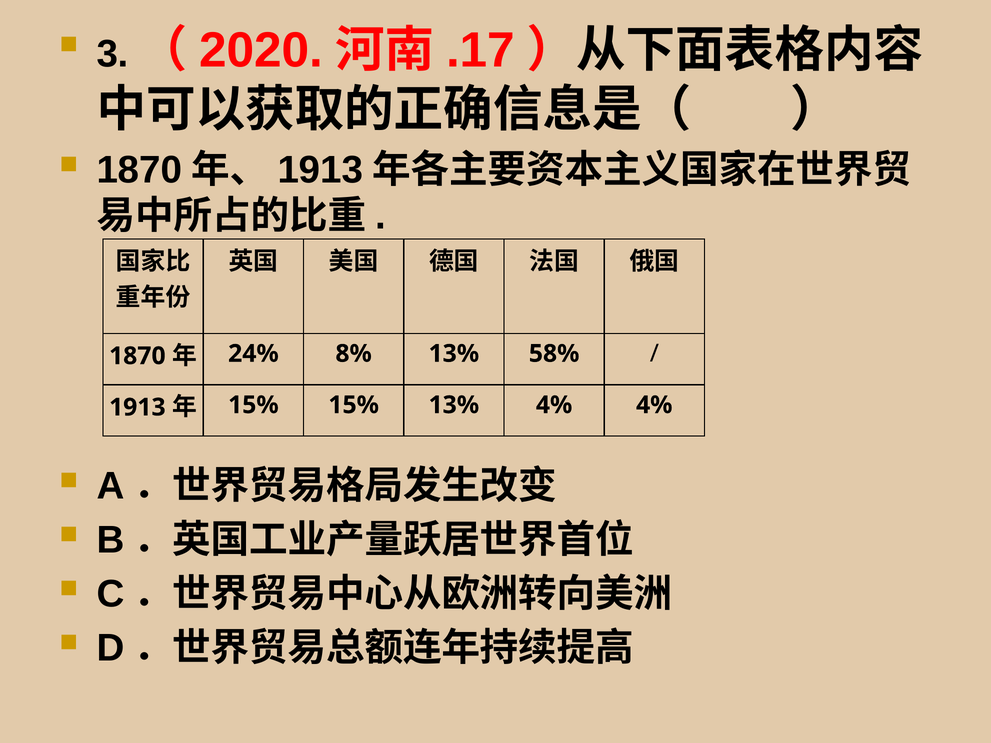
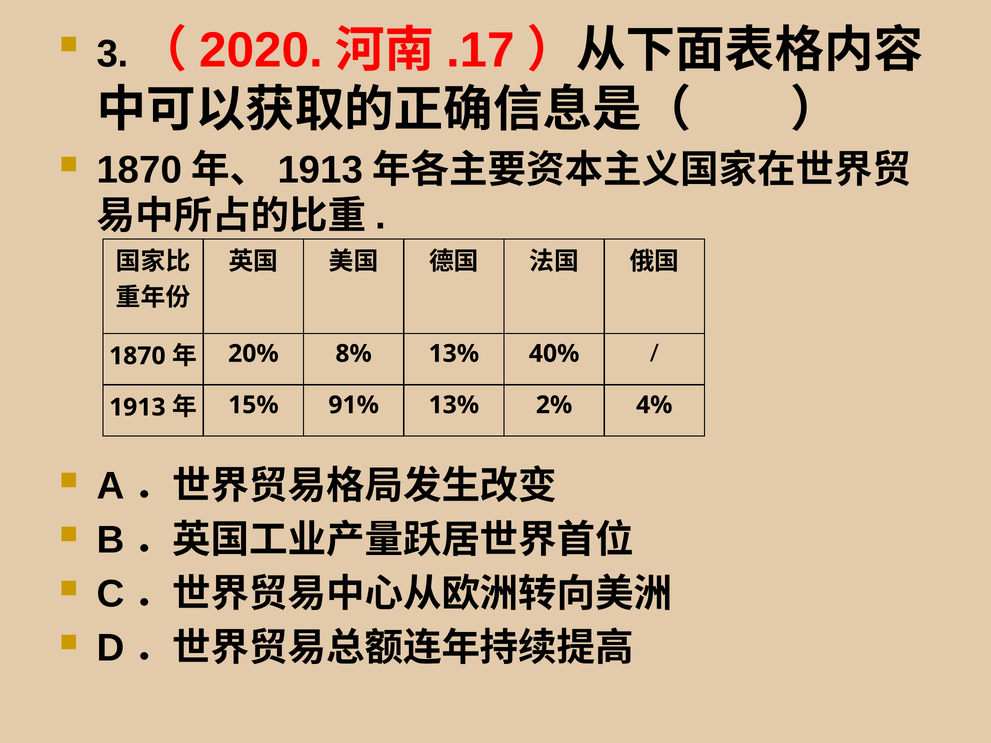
24%: 24% -> 20% (253, 354)
58%: 58% -> 40% (554, 354)
15% 15%: 15% -> 91% (354, 405)
13% 4%: 4% -> 2% (554, 405)
